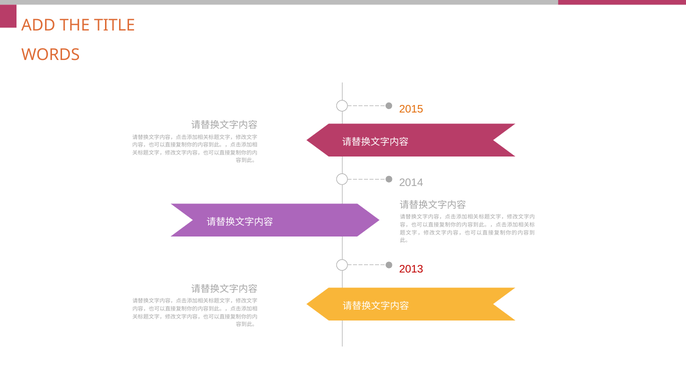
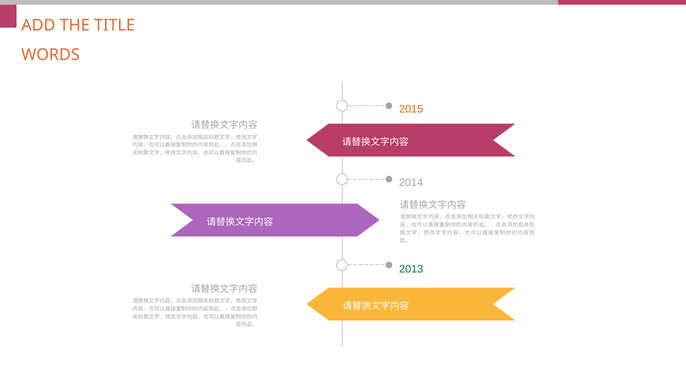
2013 colour: red -> green (411, 269)
